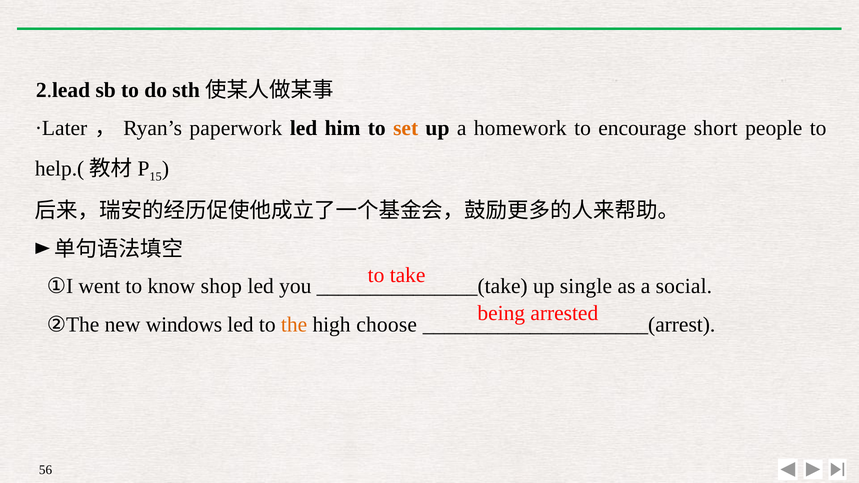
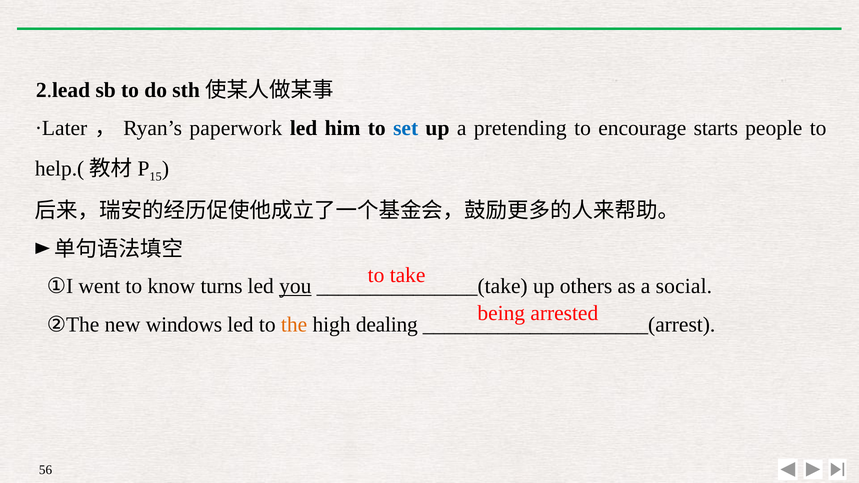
set colour: orange -> blue (406, 128)
homework: homework -> pretending (520, 128)
short: short -> starts (716, 128)
shop: shop -> turns (222, 286)
you underline: none -> present (295, 286)
single: single -> others (586, 286)
choose: choose -> dealing (387, 325)
